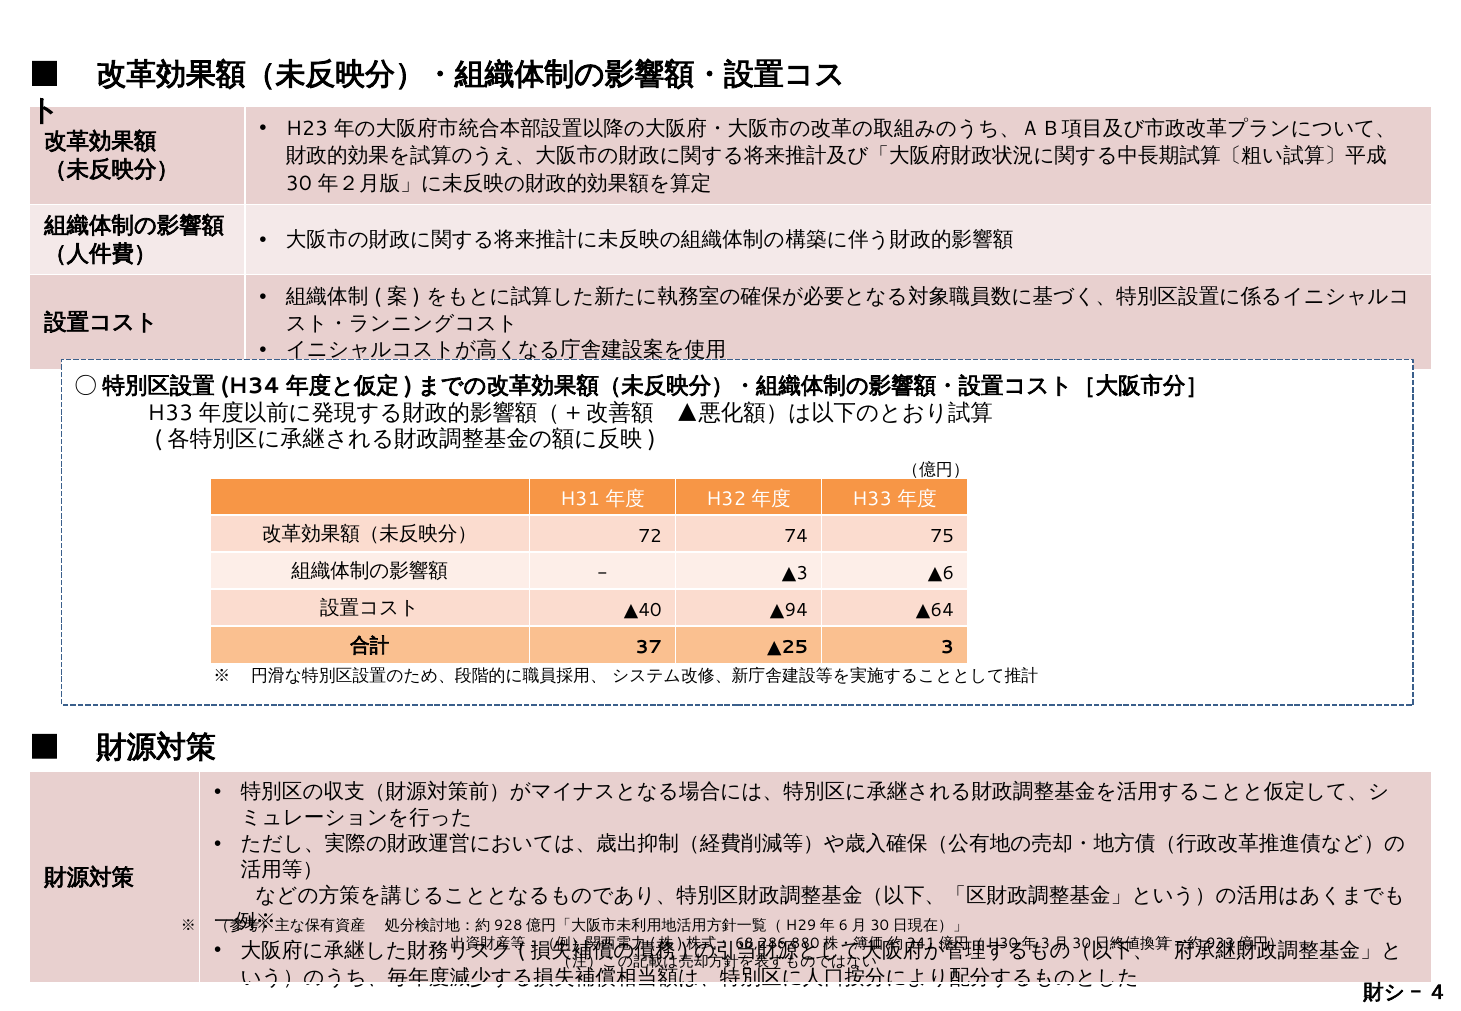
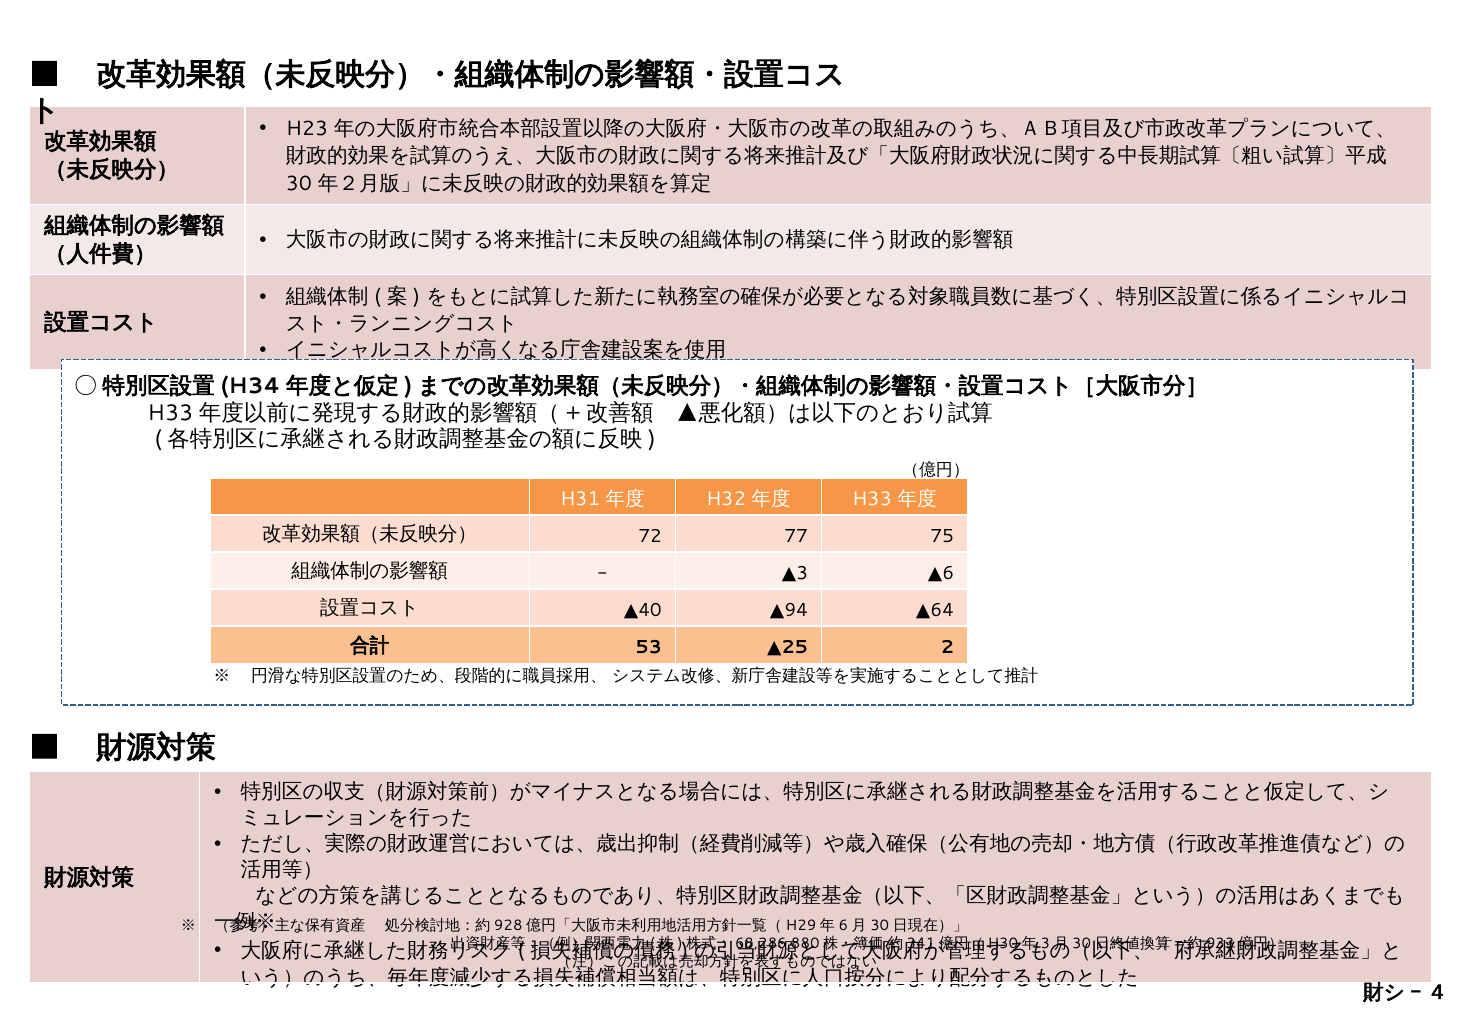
74: 74 -> 77 (796, 536)
37: 37 -> 53 (649, 648)
3: 3 -> 2 (947, 648)
